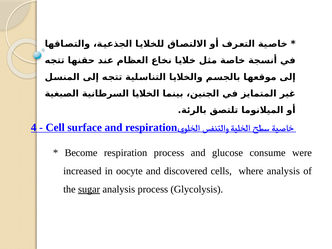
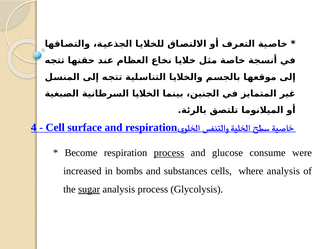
process underline: none -> present (169, 153)
oocyte: oocyte -> bombs (129, 171)
discovered: discovered -> substances (186, 171)
